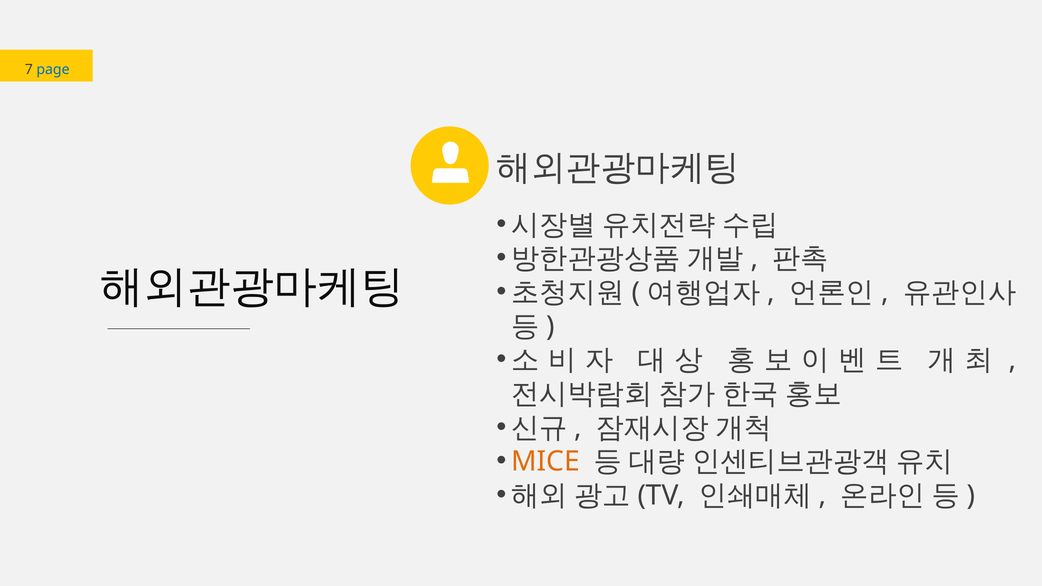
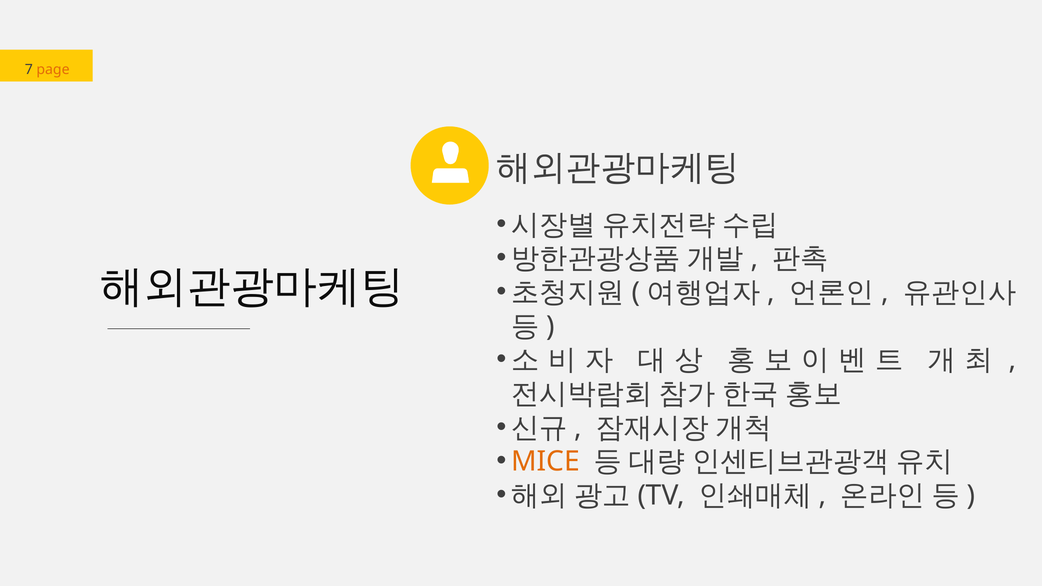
page colour: blue -> orange (53, 70)
